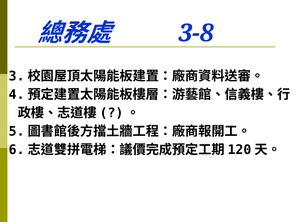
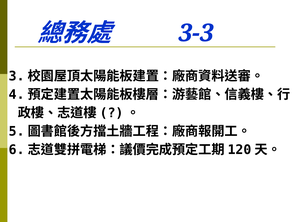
3-8: 3-8 -> 3-3 (196, 33)
